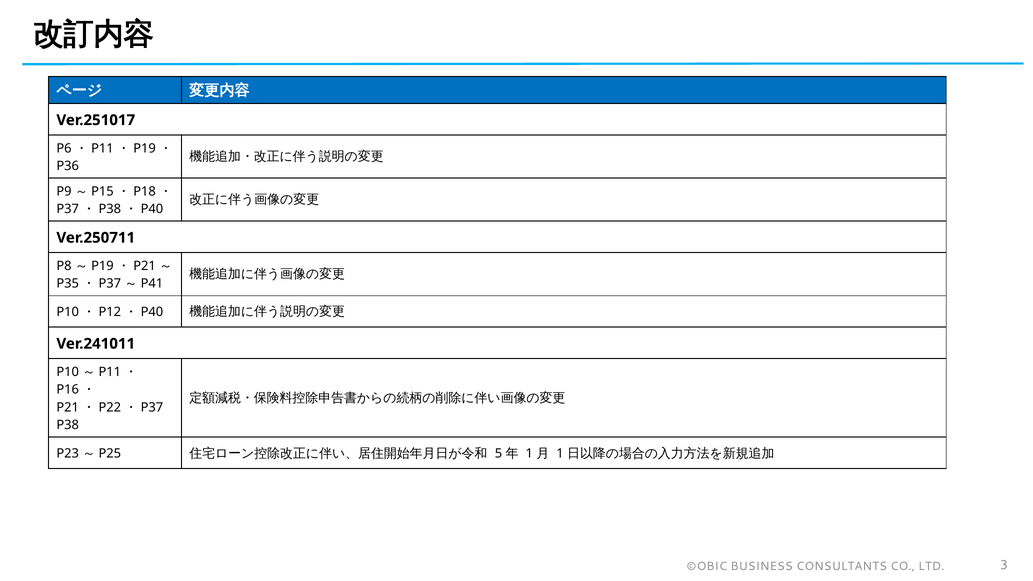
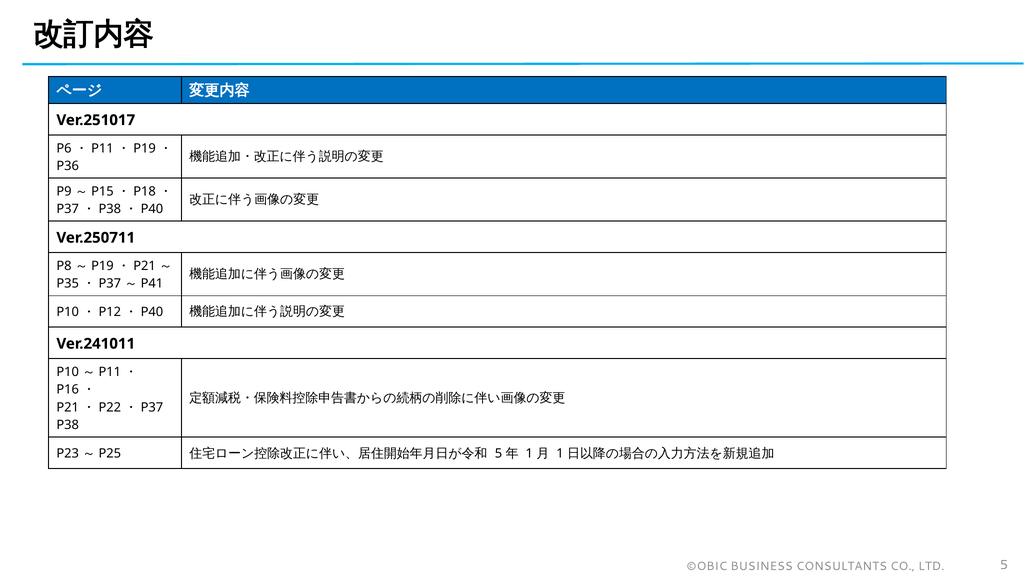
LTD 3: 3 -> 5 (1004, 565)
